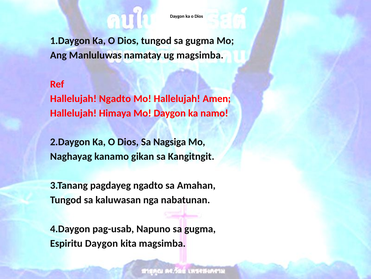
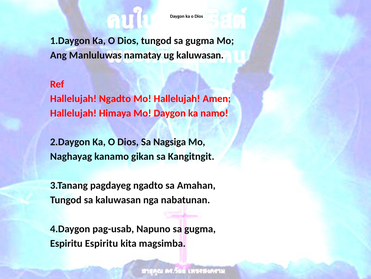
ug magsimba: magsimba -> kaluwasan (200, 55)
Espiritu Daygon: Daygon -> Espiritu (101, 243)
